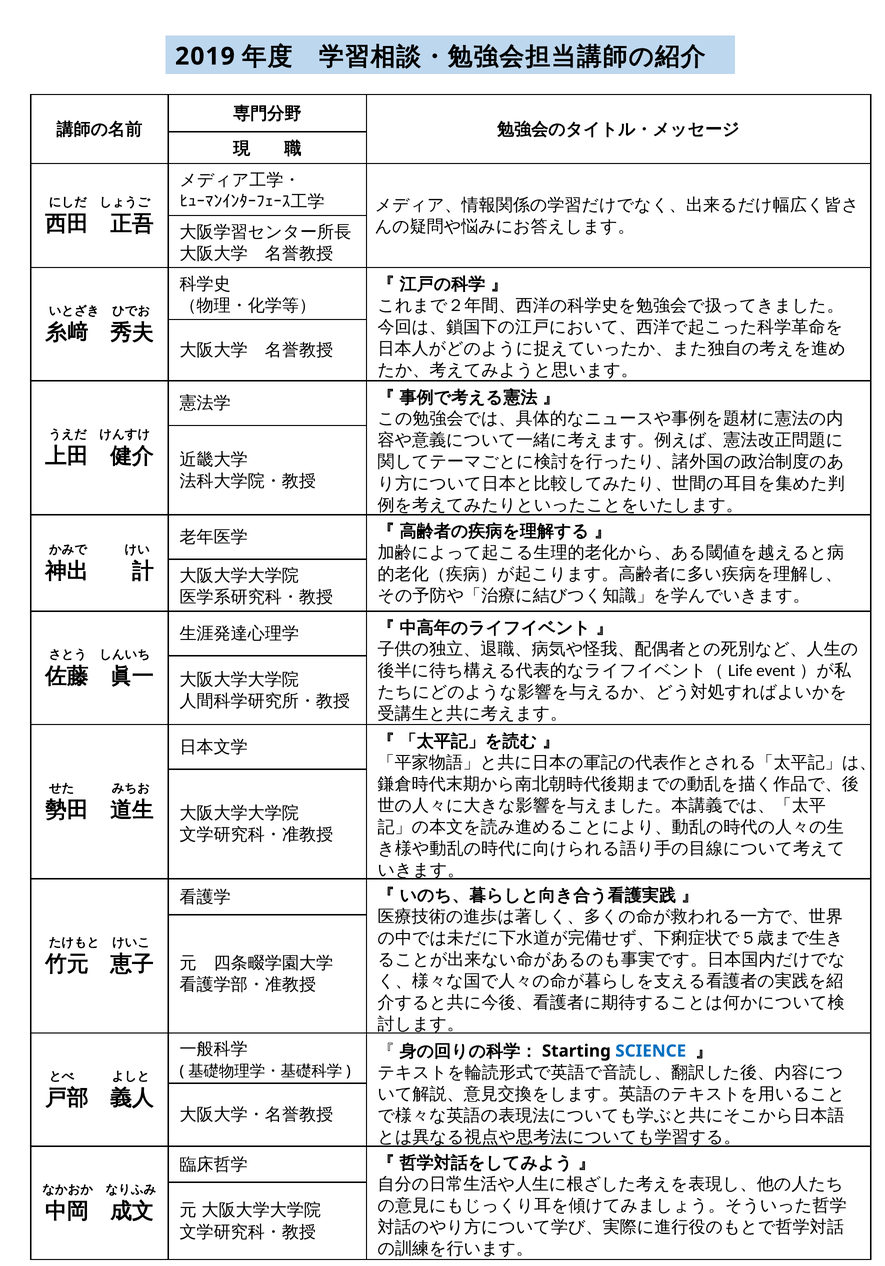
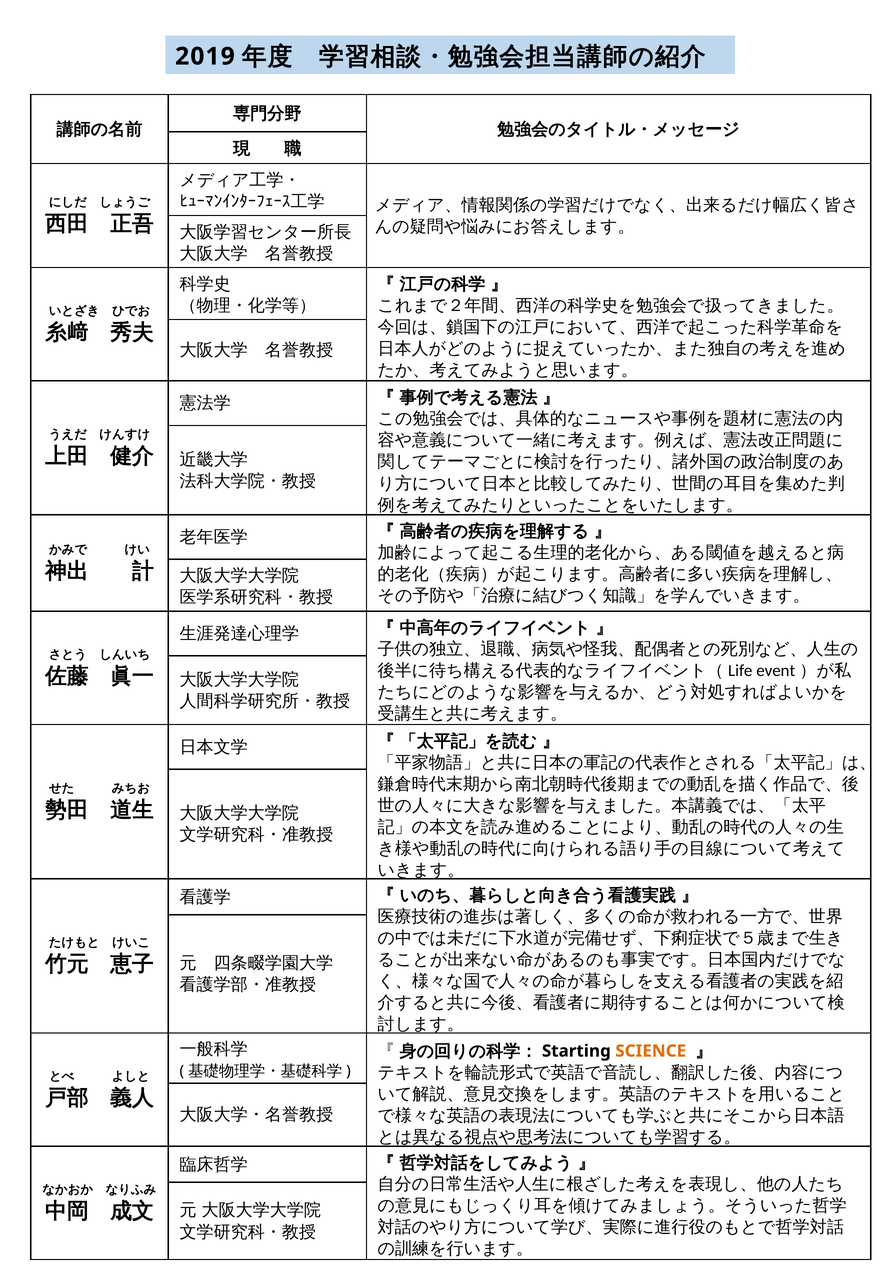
SCIENCE colour: blue -> orange (651, 1051)
